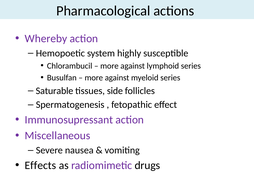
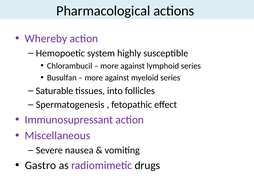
side: side -> into (115, 91)
Effects: Effects -> Gastro (40, 165)
